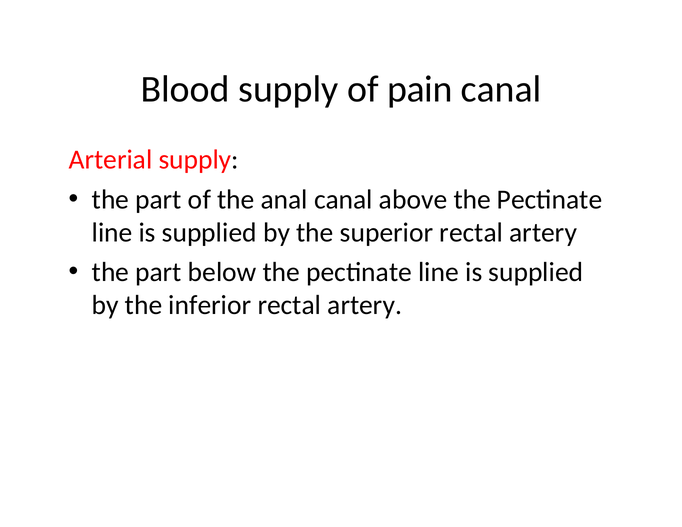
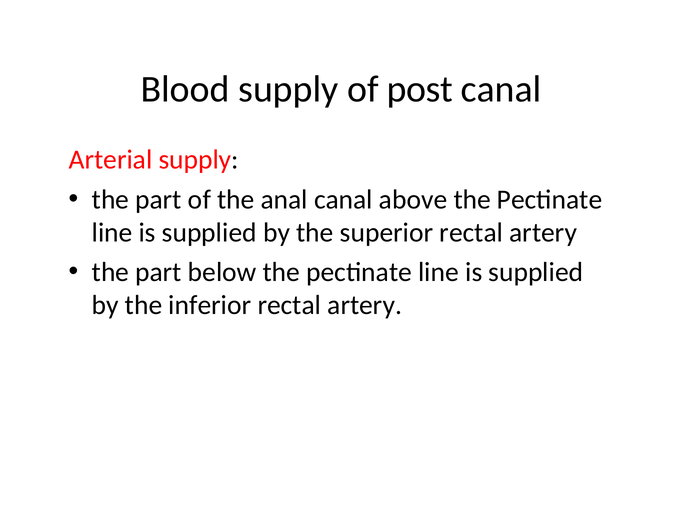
pain: pain -> post (420, 89)
